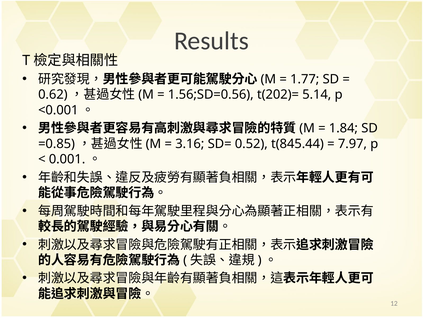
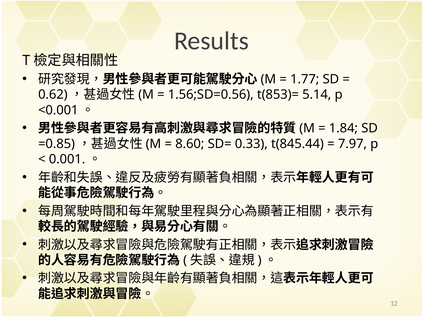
t(202)=: t(202)= -> t(853)= (278, 94)
3.16: 3.16 -> 8.60 (190, 143)
0.52: 0.52 -> 0.33 (251, 143)
